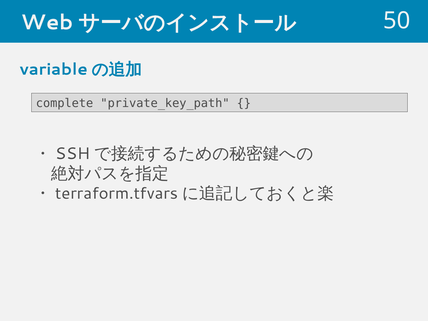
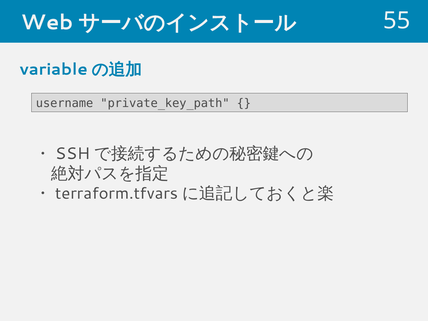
50: 50 -> 55 (397, 21)
complete: complete -> username (65, 103)
